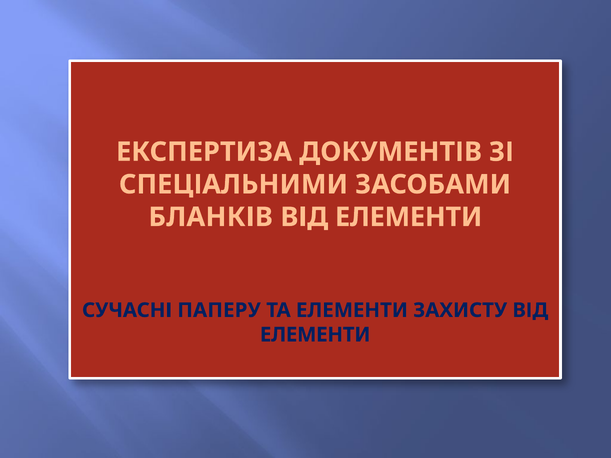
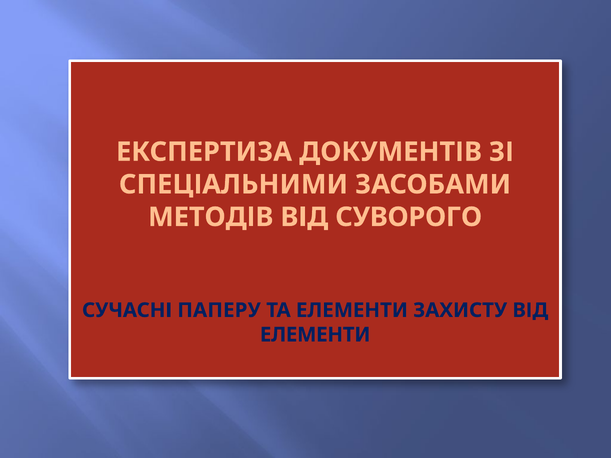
БЛАНКІВ: БЛАНКІВ -> МЕТОДІВ (211, 217)
ЕЛЕМЕНТИ: ЕЛЕМЕНТИ -> СУВОРОГО (409, 217)
